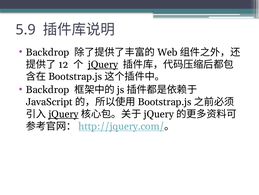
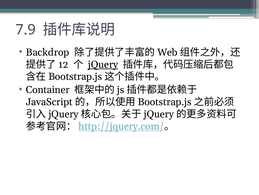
5.9: 5.9 -> 7.9 (26, 30)
Backdrop: Backdrop -> Container (48, 89)
jQuery underline: present -> none (63, 114)
